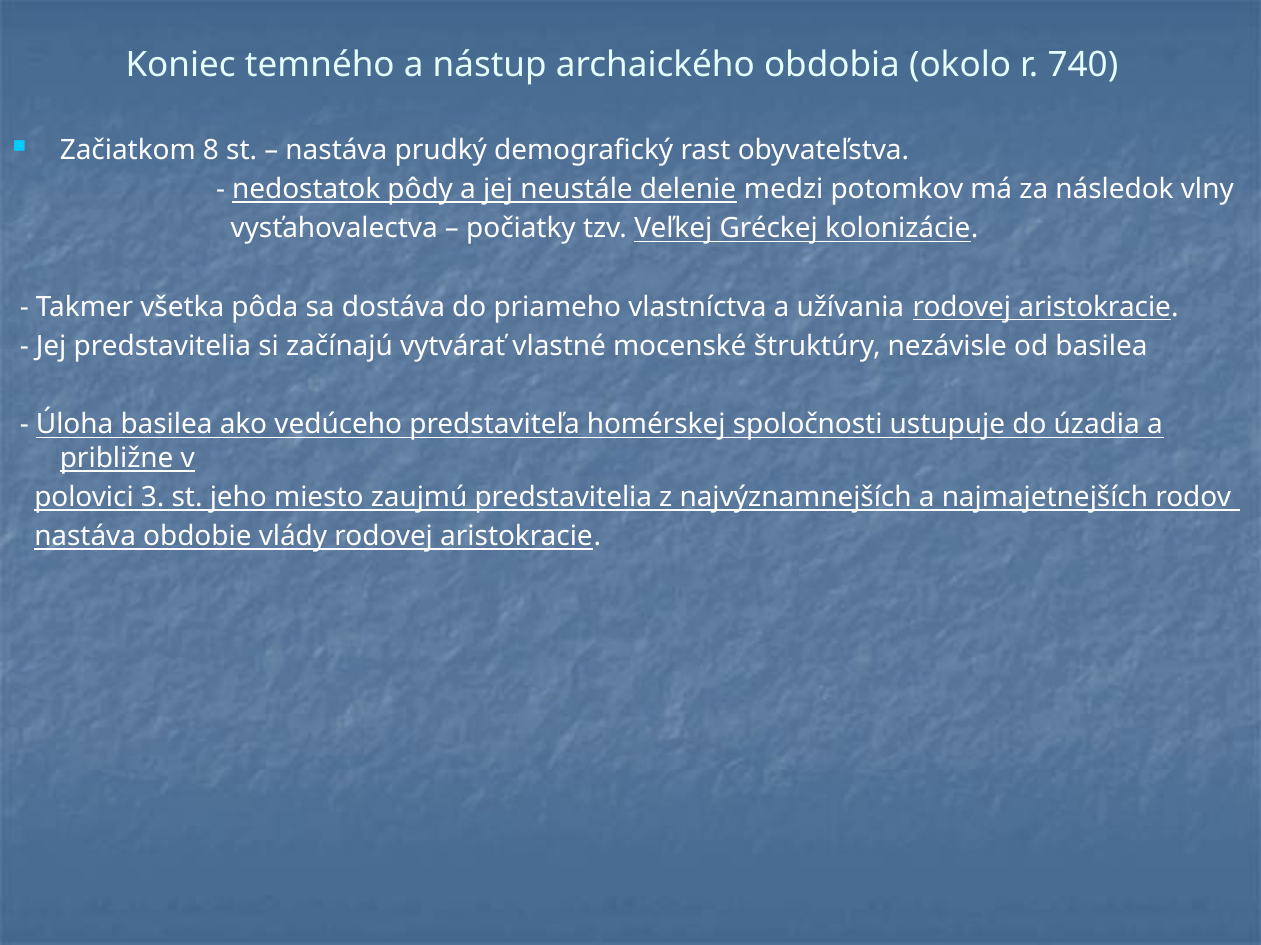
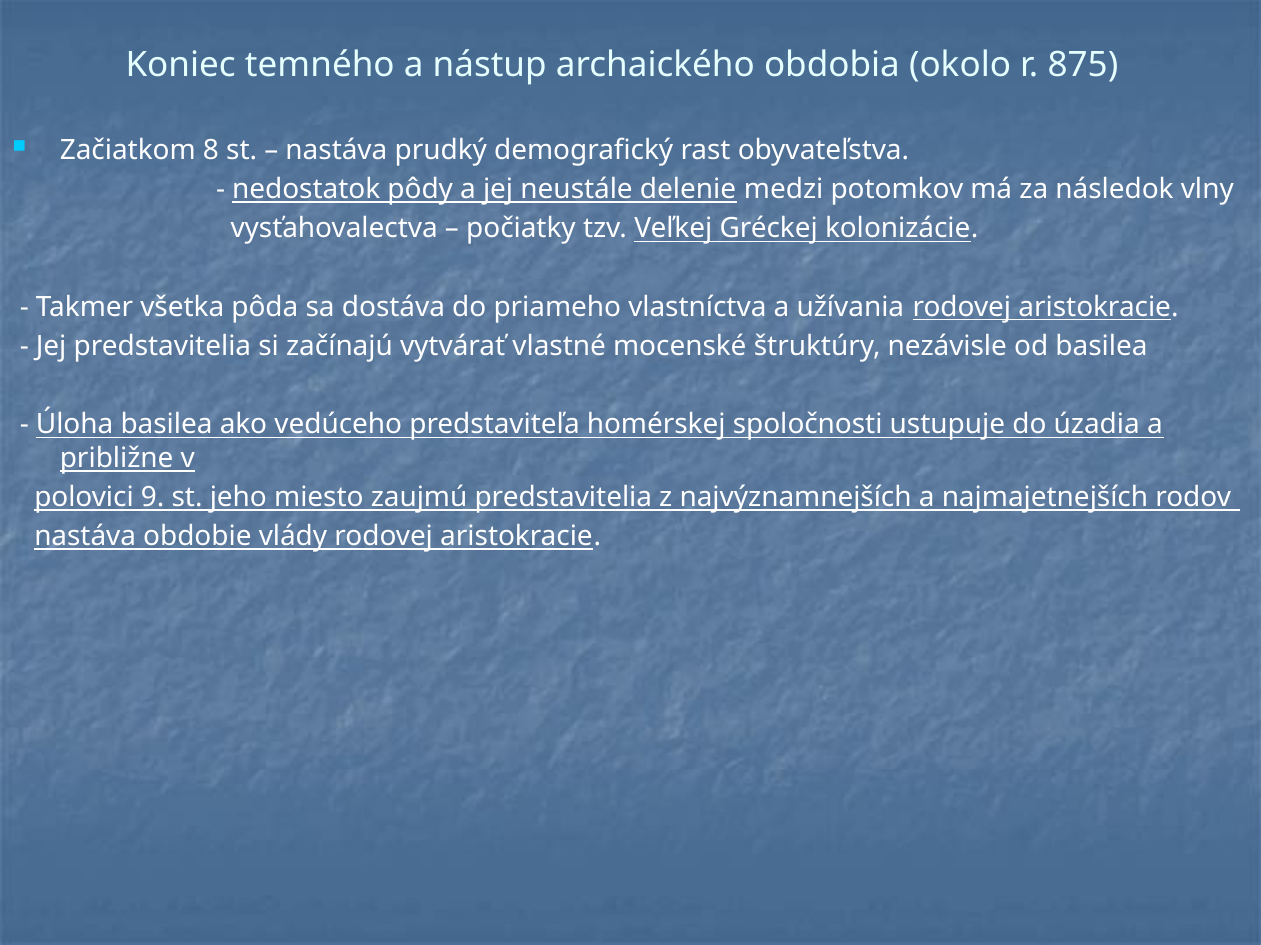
740: 740 -> 875 (1083, 65)
3: 3 -> 9 (153, 498)
